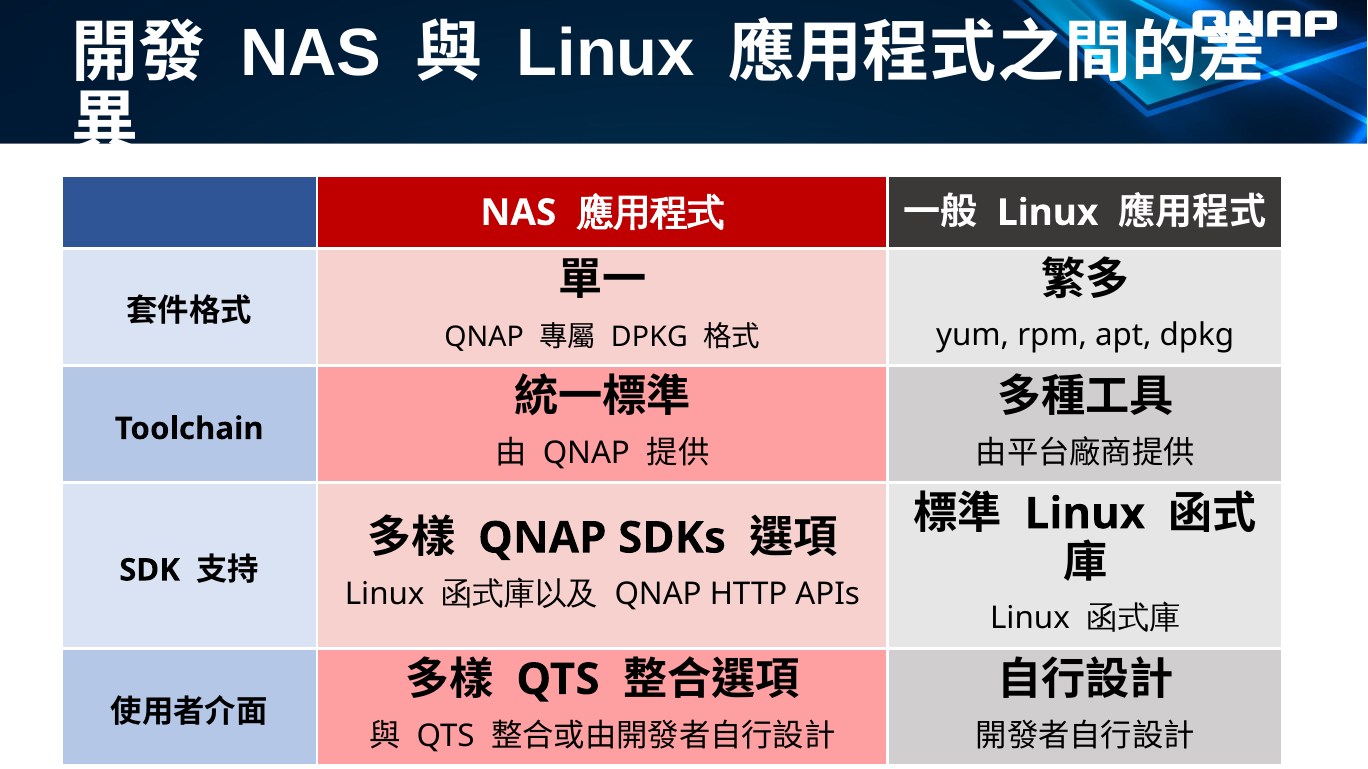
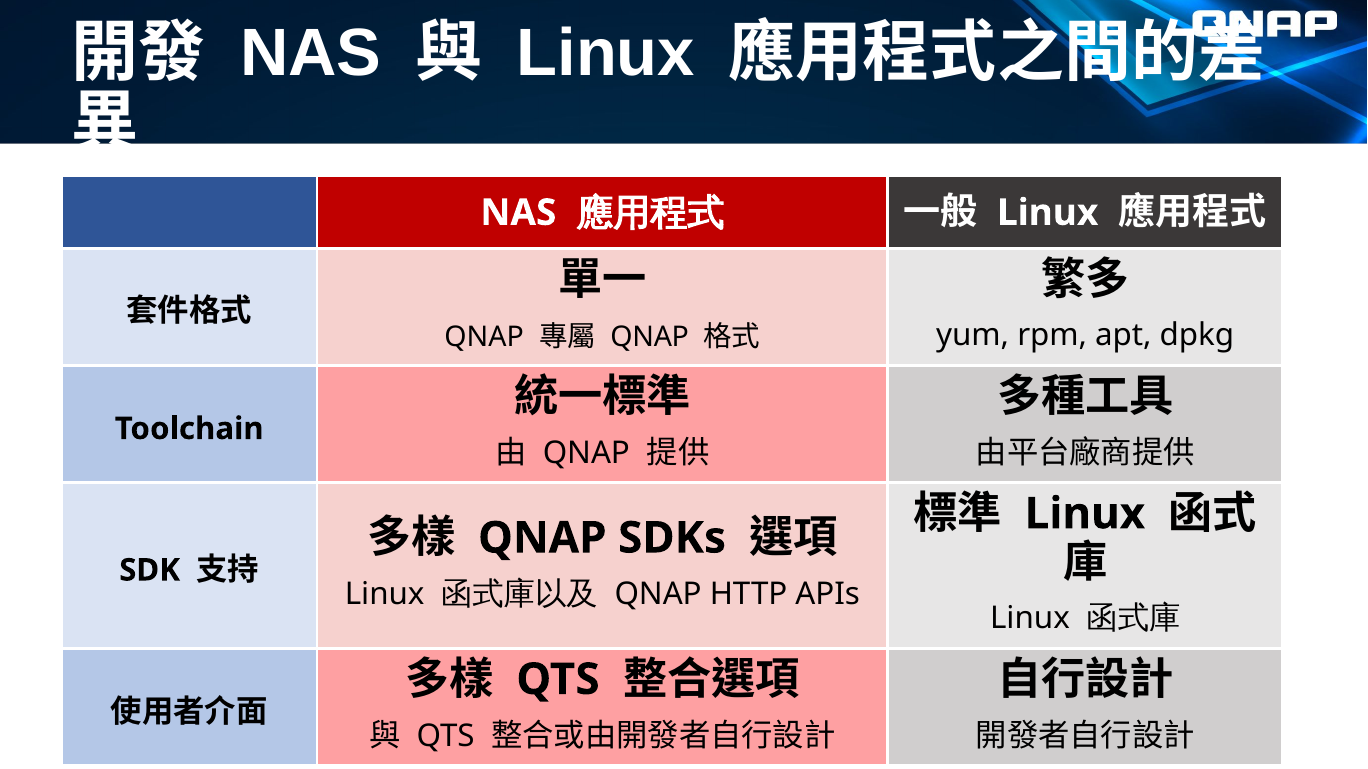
DPKG: DPKG -> QNAP (650, 338)
